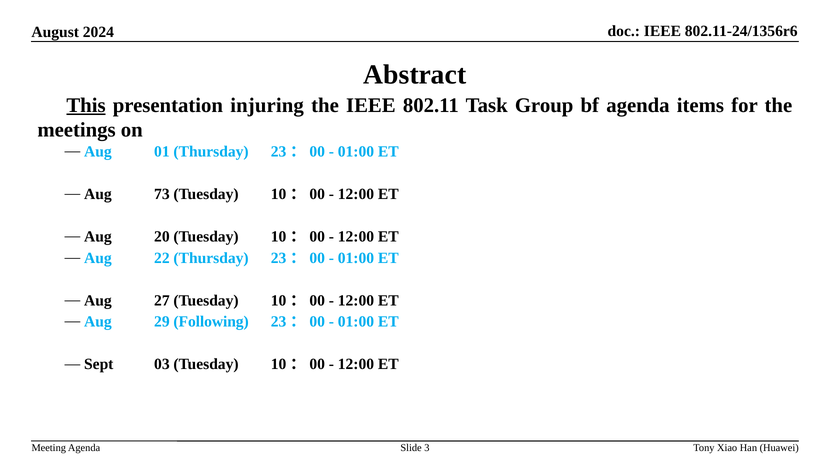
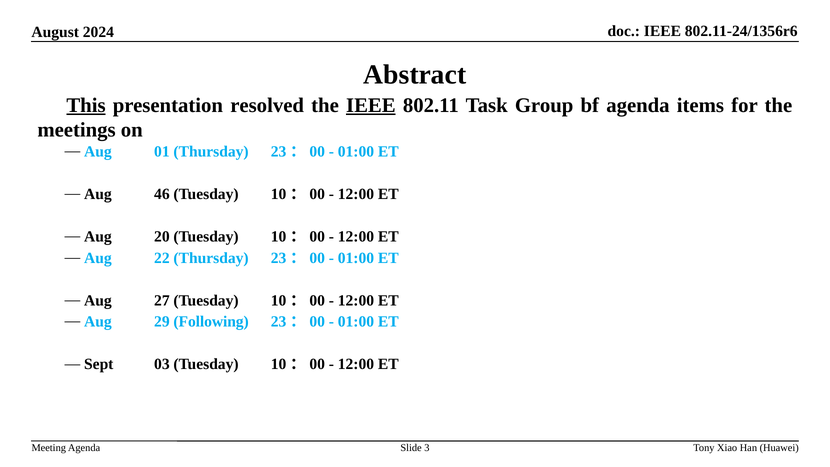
injuring: injuring -> resolved (267, 105)
IEEE underline: none -> present (371, 105)
73: 73 -> 46 (162, 194)
